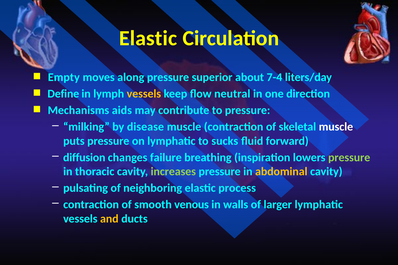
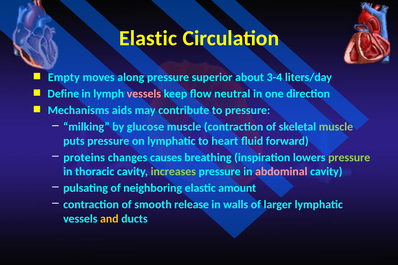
7-4: 7-4 -> 3-4 (274, 77)
vessels colour: yellow -> pink (144, 94)
disease: disease -> glucose (145, 127)
muscle colour: white -> light green (336, 127)
sucks: sucks -> heart (225, 141)
diffusion: diffusion -> proteins (84, 158)
failure: failure -> causes (166, 158)
abdominal colour: yellow -> pink (281, 172)
process: process -> amount (237, 188)
venous: venous -> release (192, 205)
